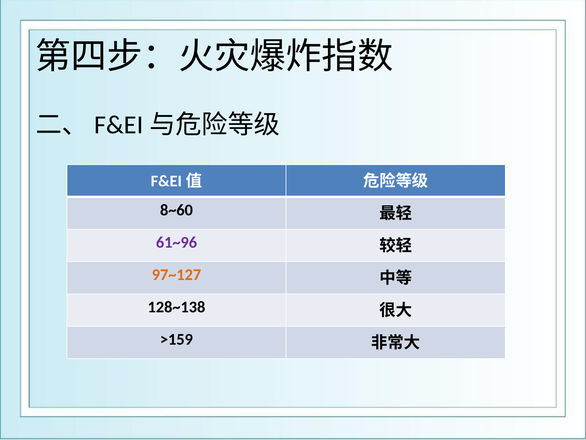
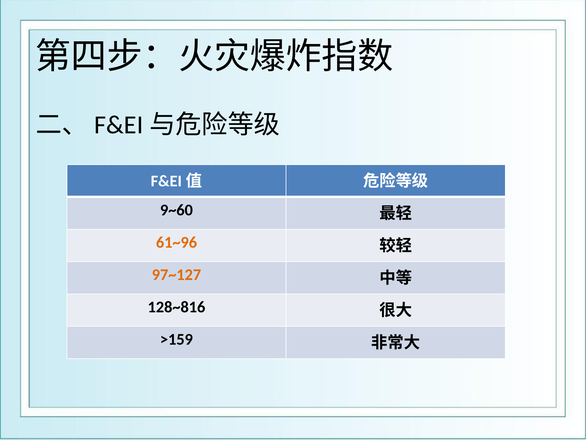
8~60: 8~60 -> 9~60 (176, 210)
61~96 colour: purple -> orange (177, 242)
128~138: 128~138 -> 128~816 (176, 307)
